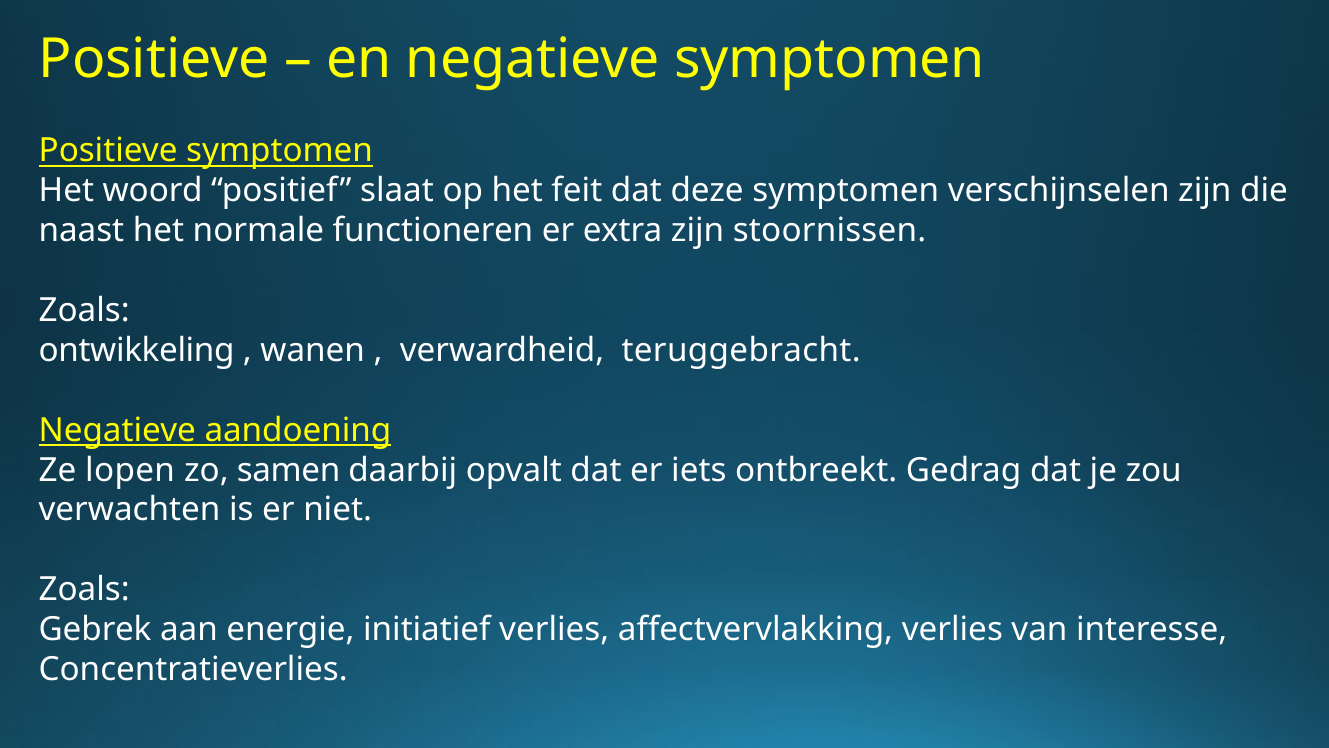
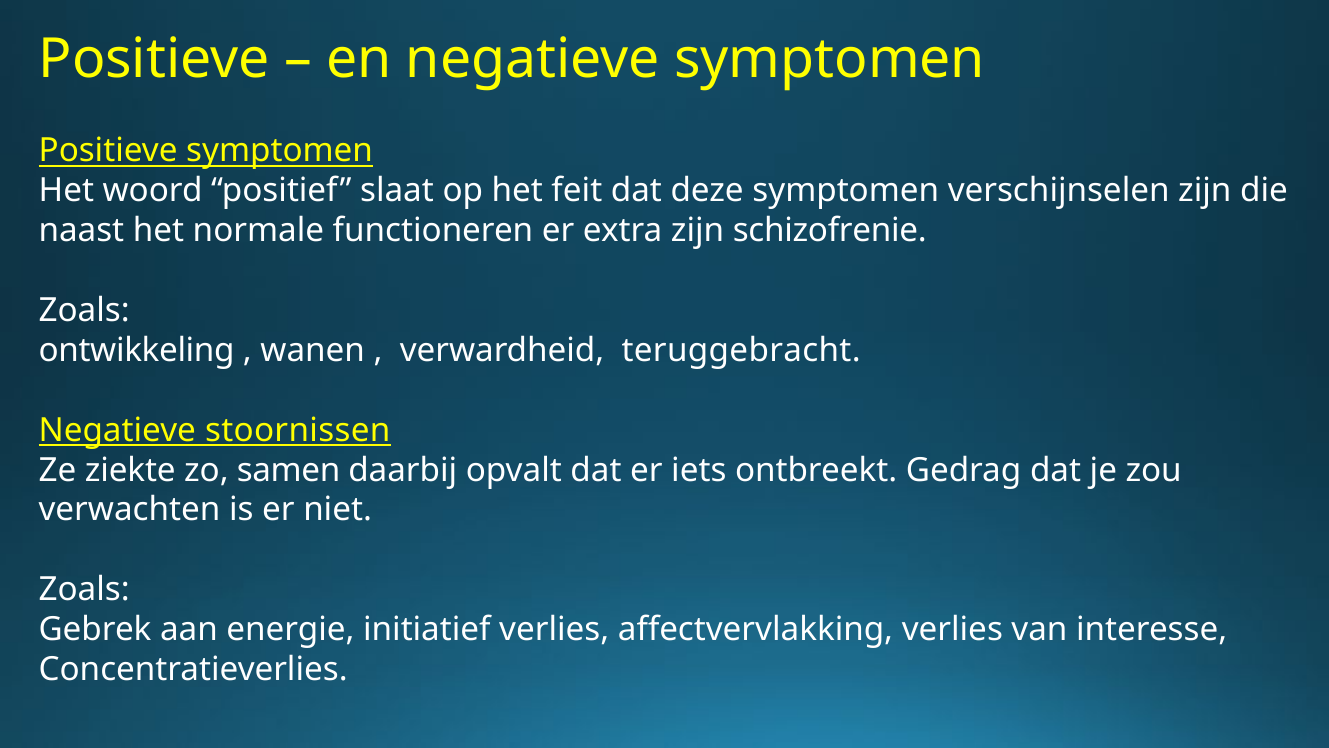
stoornissen: stoornissen -> schizofrenie (830, 231)
aandoening: aandoening -> stoornissen (298, 430)
lopen: lopen -> ziekte (130, 470)
